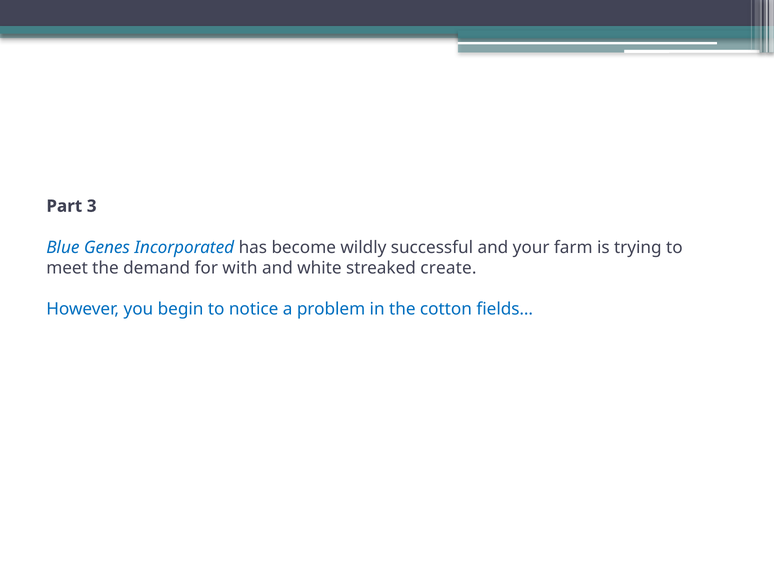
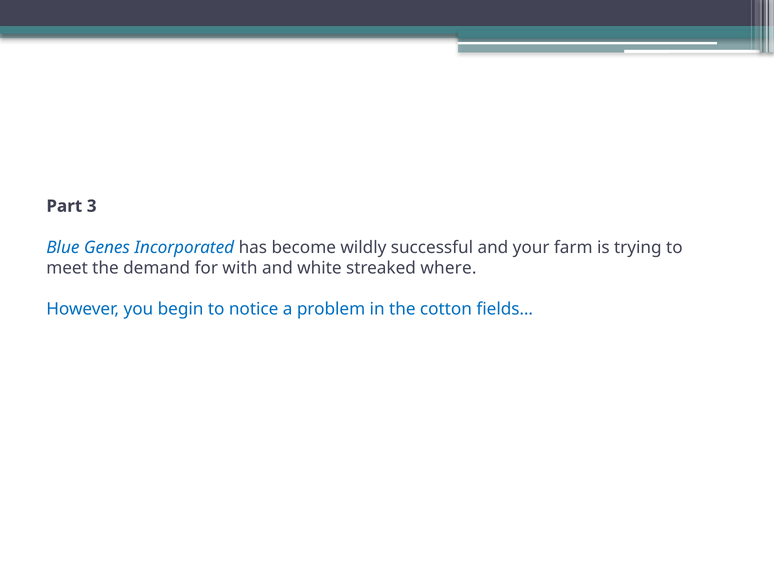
create: create -> where (448, 268)
